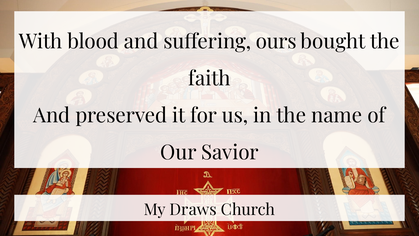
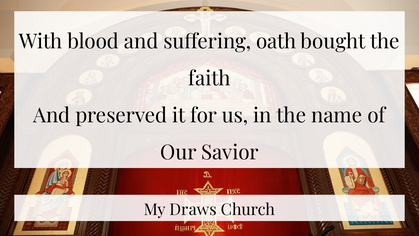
ours: ours -> oath (276, 42)
